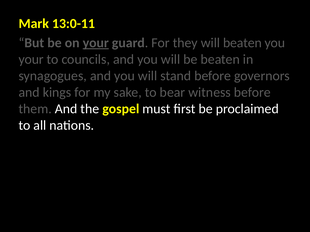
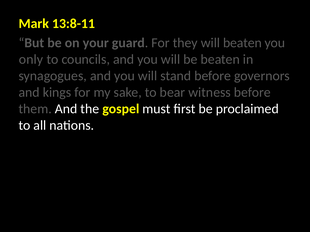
13:0-11: 13:0-11 -> 13:8-11 (73, 24)
your underline: present -> none (96, 43)
your: your -> only (31, 59)
